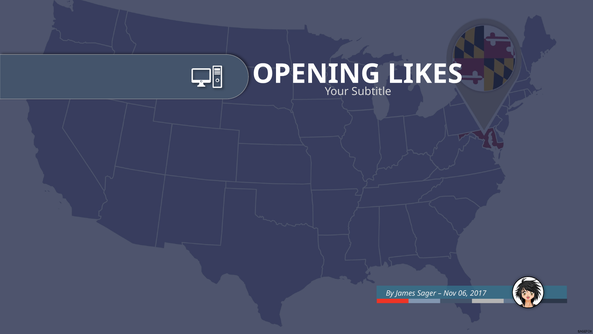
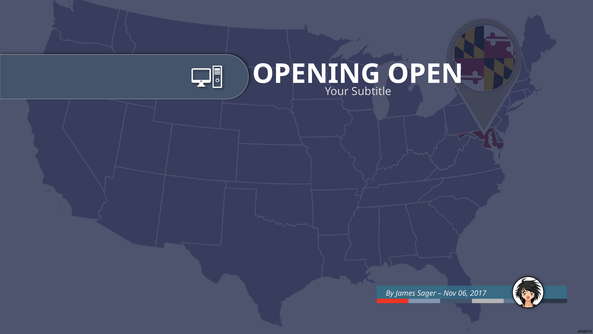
LIKES: LIKES -> OPEN (425, 74)
